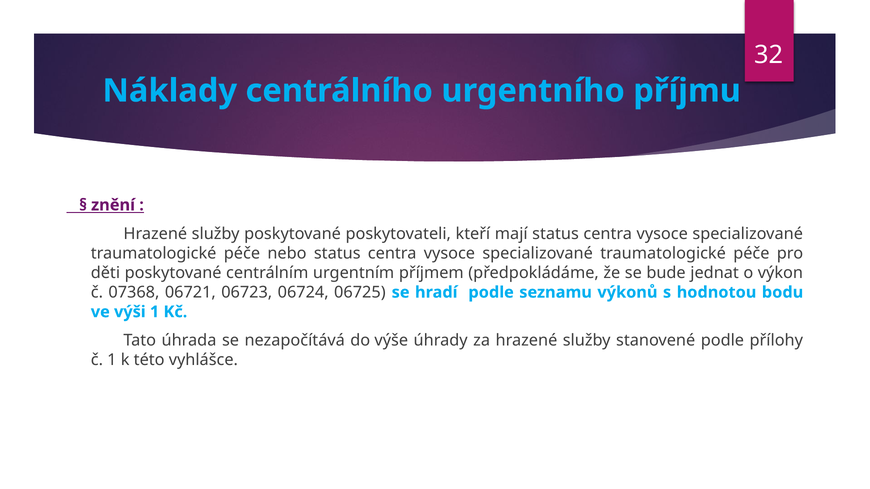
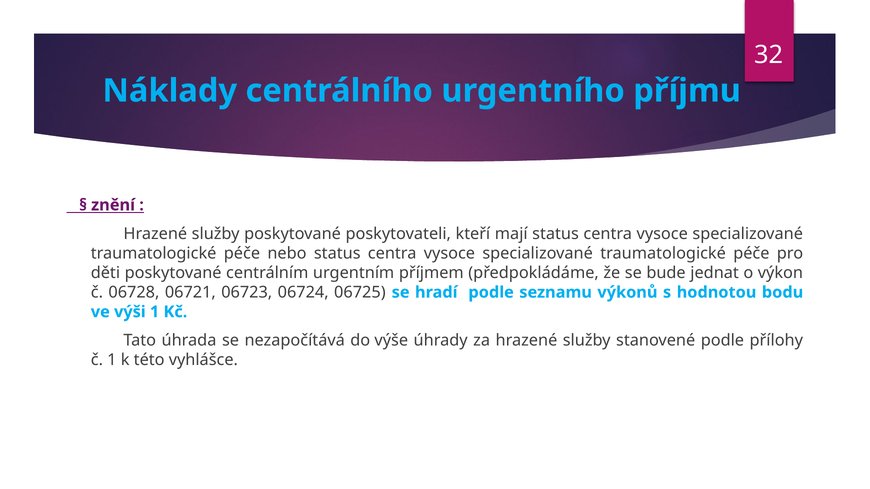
07368: 07368 -> 06728 (134, 293)
